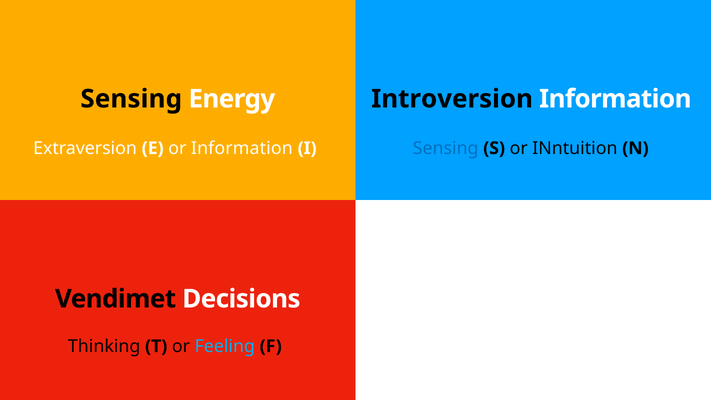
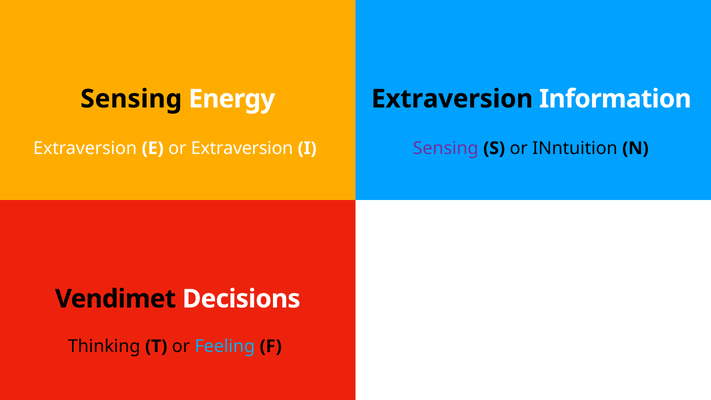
Energy Introversion: Introversion -> Extraversion (452, 99)
or Information: Information -> Extraversion (242, 148)
Sensing colour: blue -> purple (446, 148)
